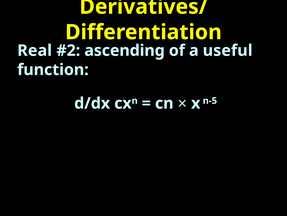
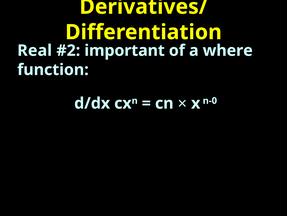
ascending: ascending -> important (125, 50)
useful: useful -> where (228, 50)
n-5: n-5 -> n-0 (210, 100)
